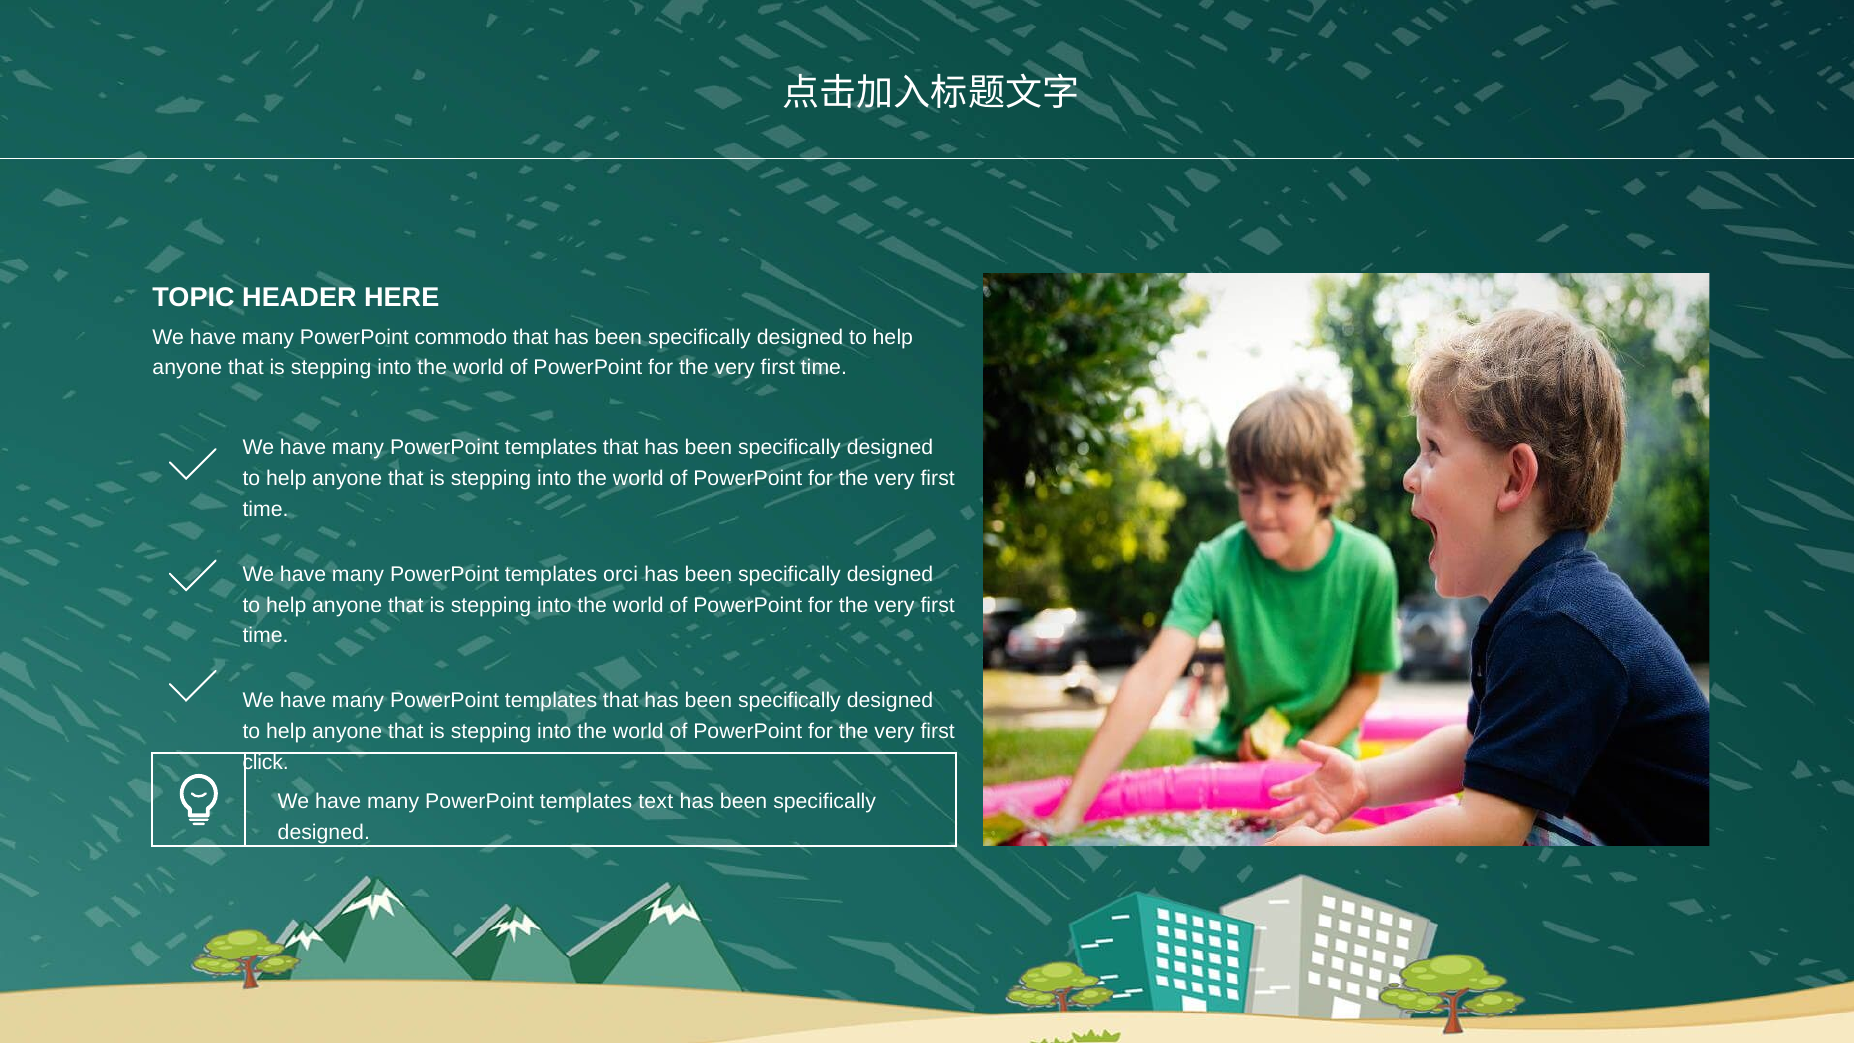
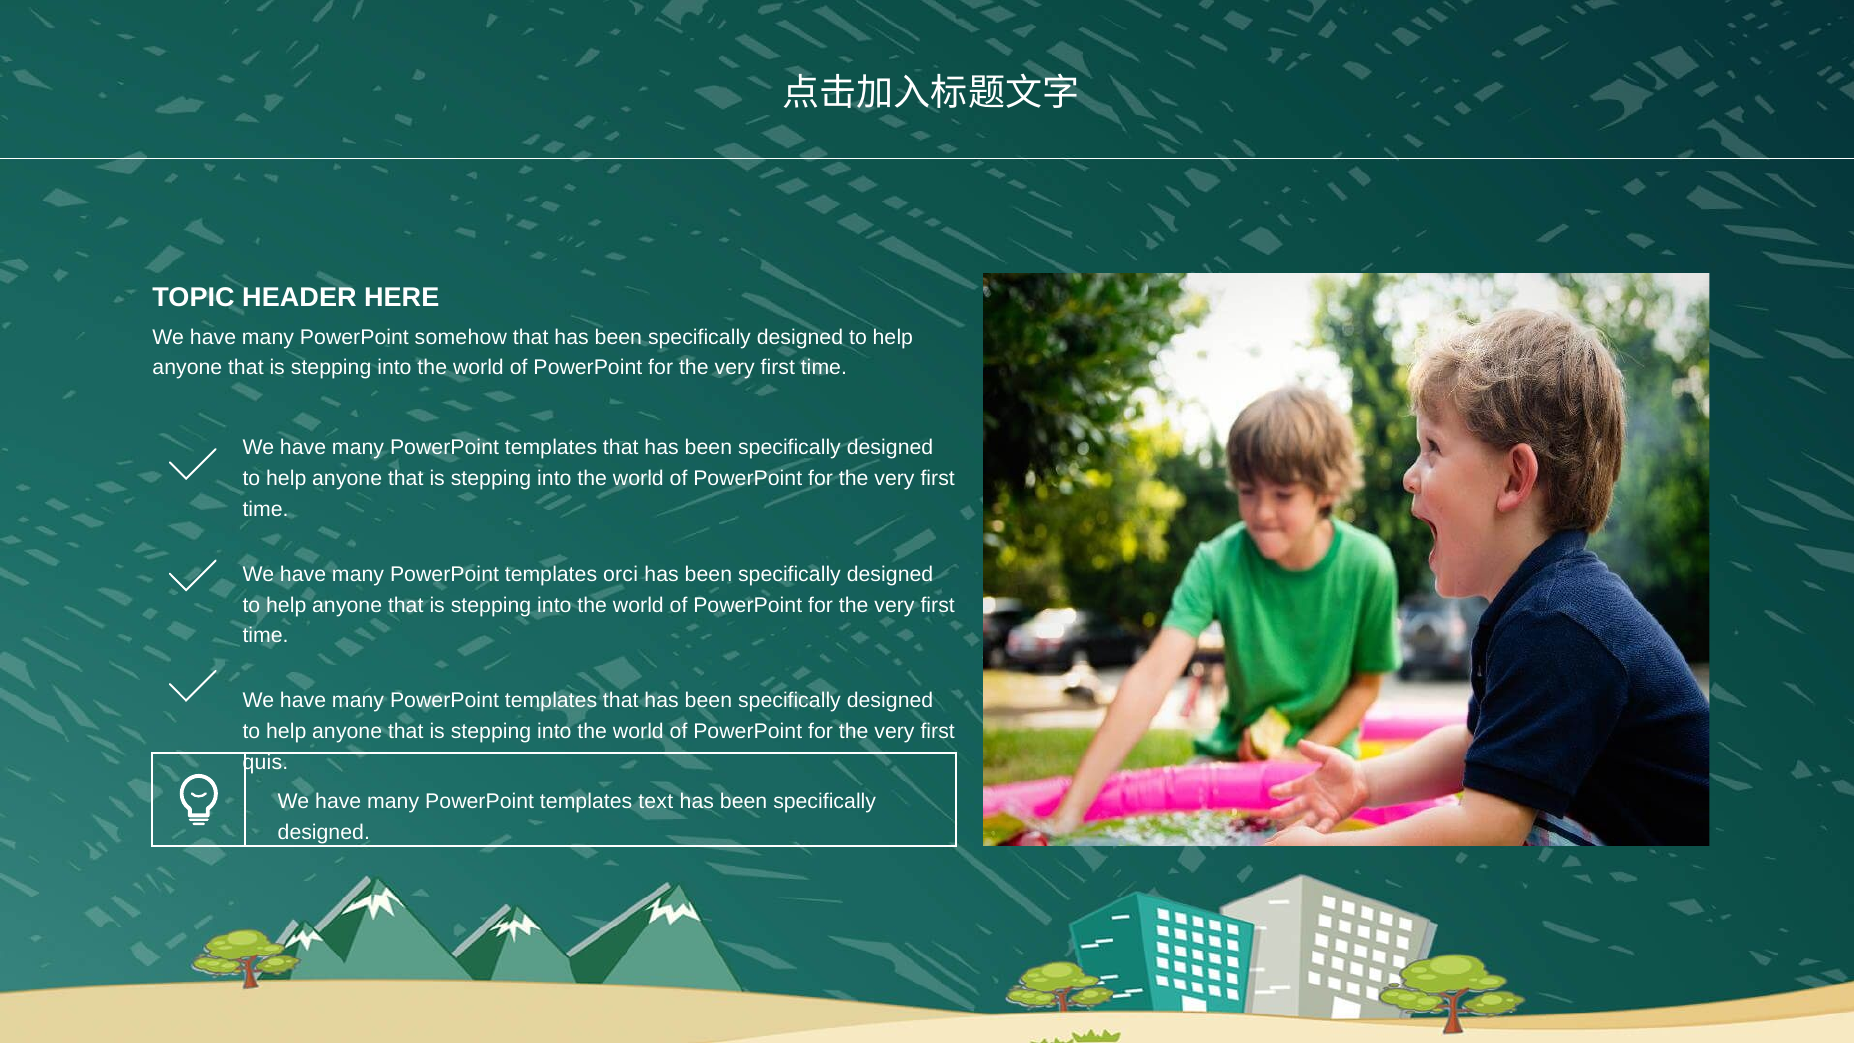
commodo: commodo -> somehow (461, 337)
click: click -> quis (265, 762)
